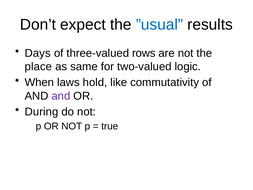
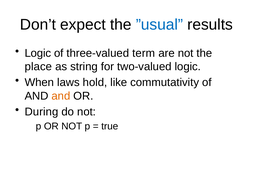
Days: Days -> Logic (38, 53)
rows: rows -> term (144, 53)
same: same -> string (84, 67)
and colour: purple -> orange (61, 96)
